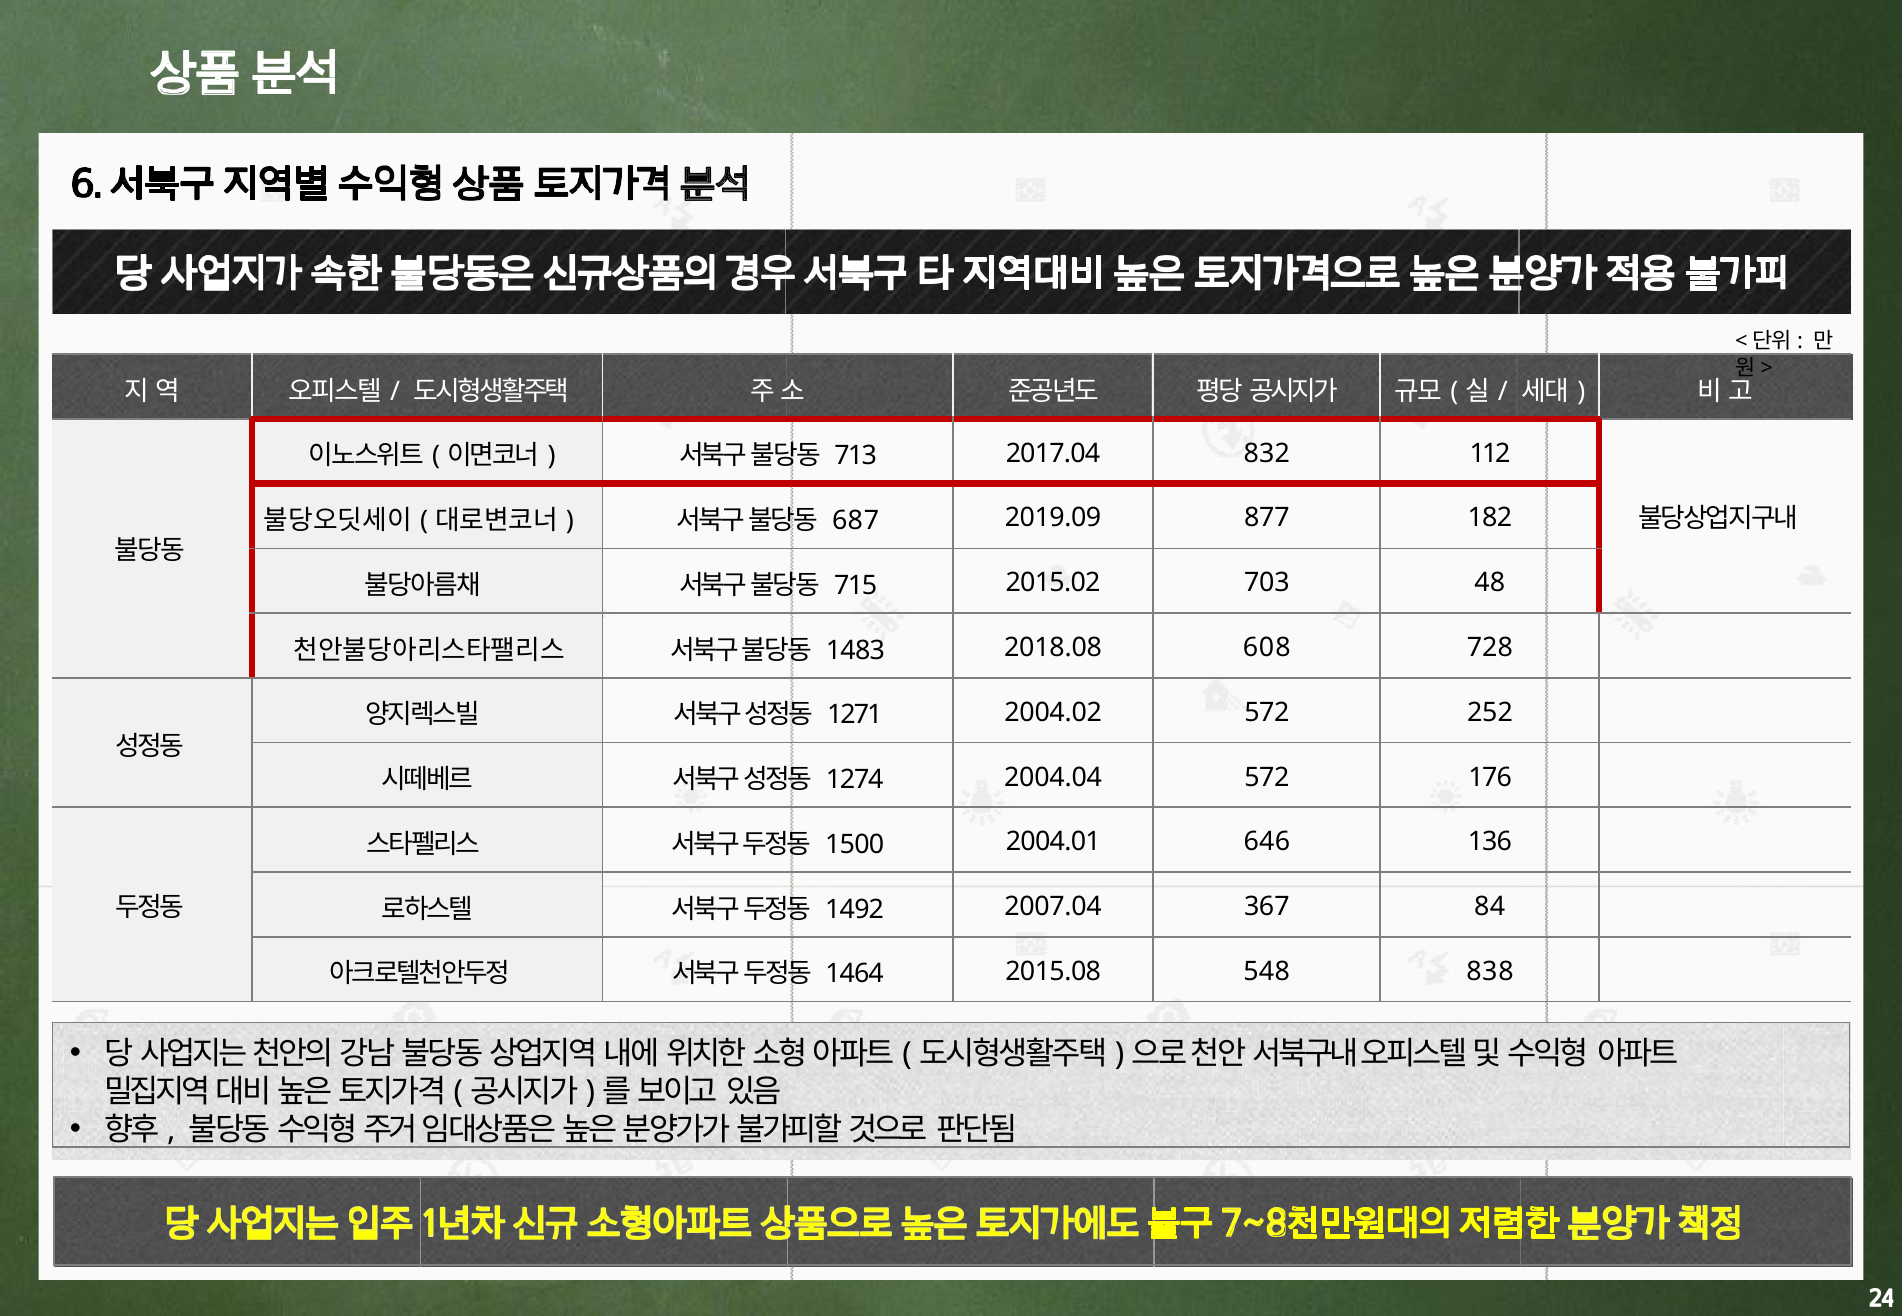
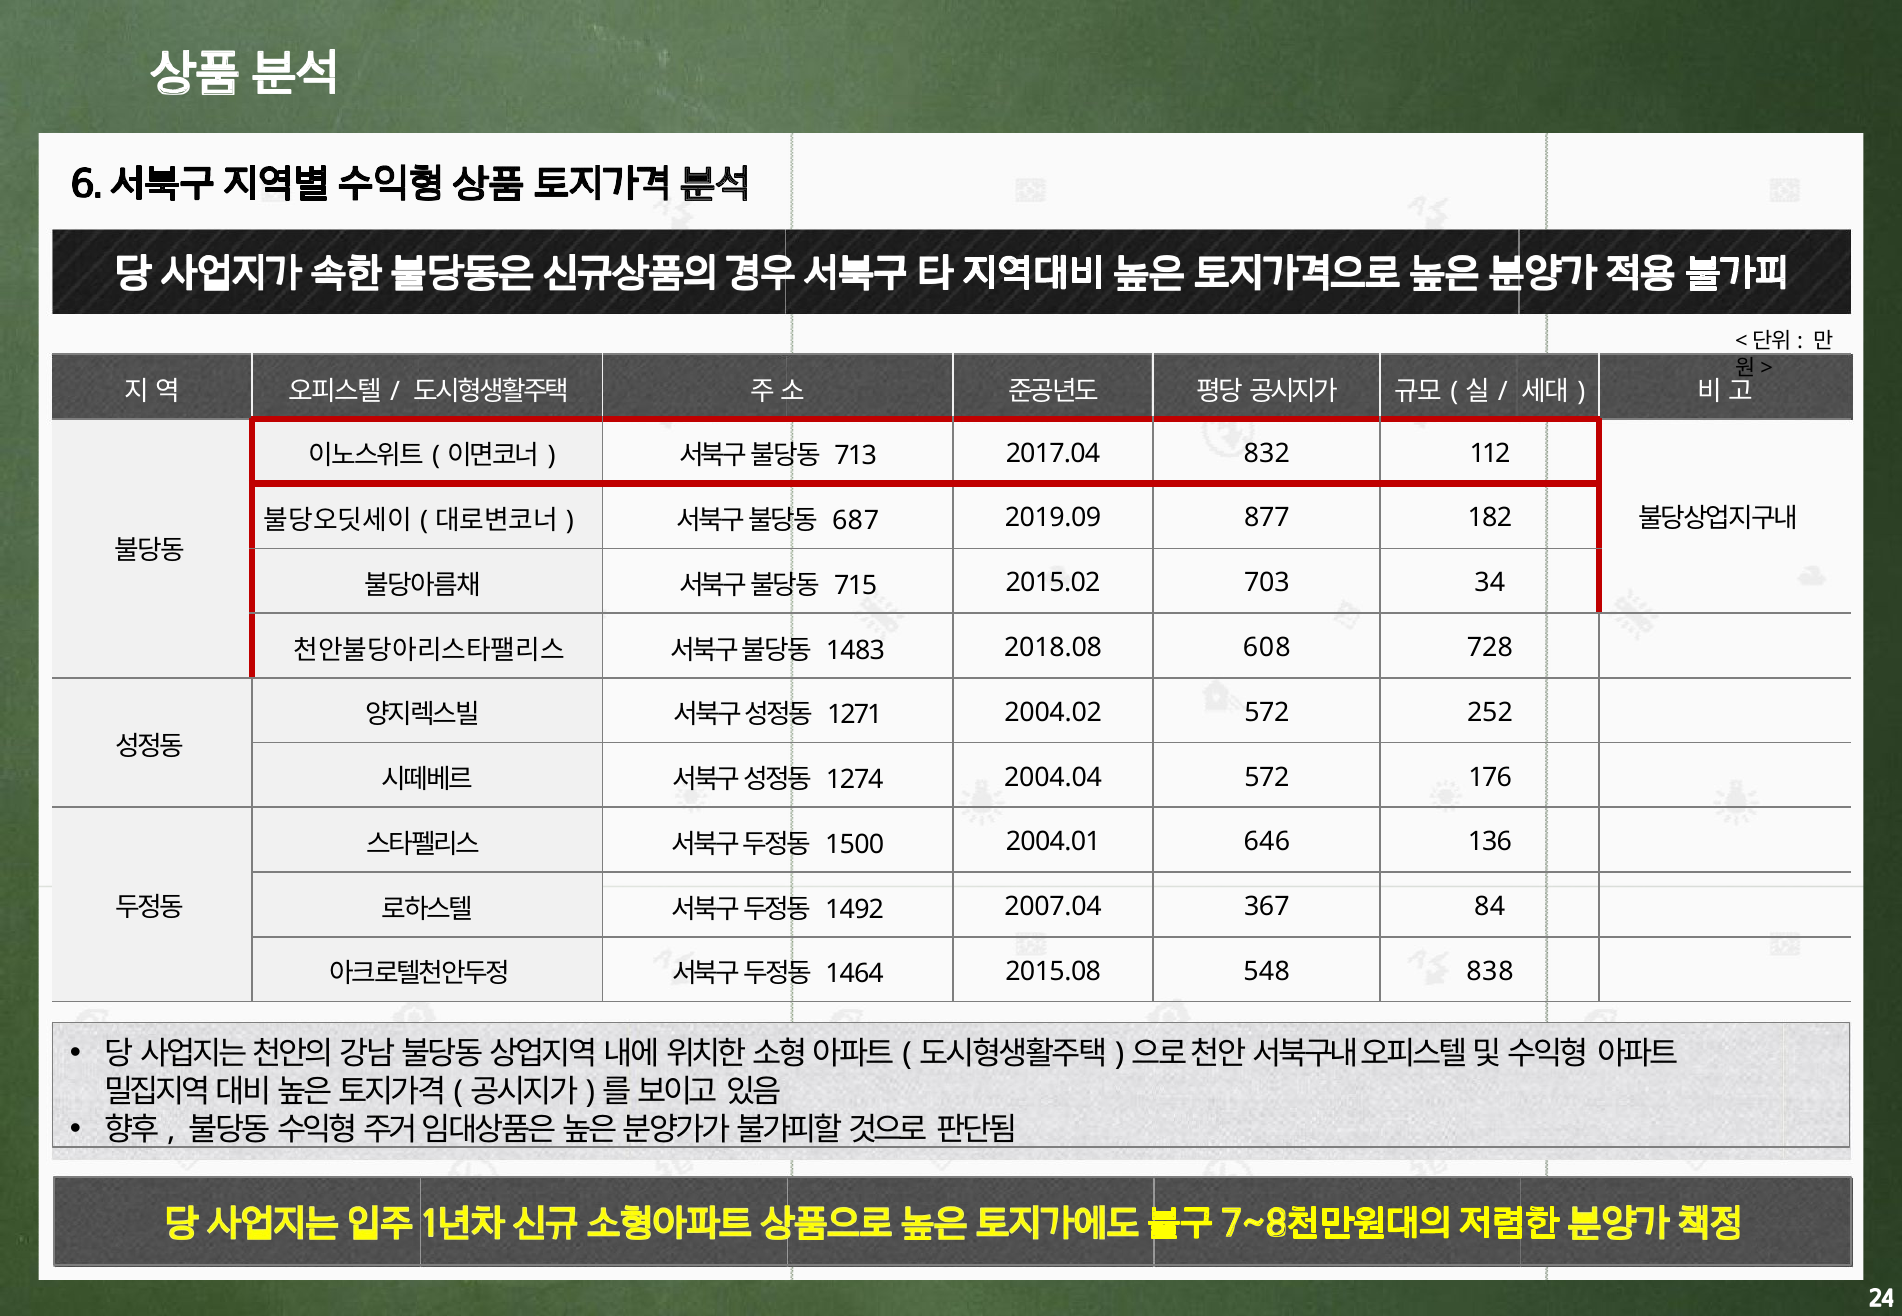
48: 48 -> 34 (1490, 583)
